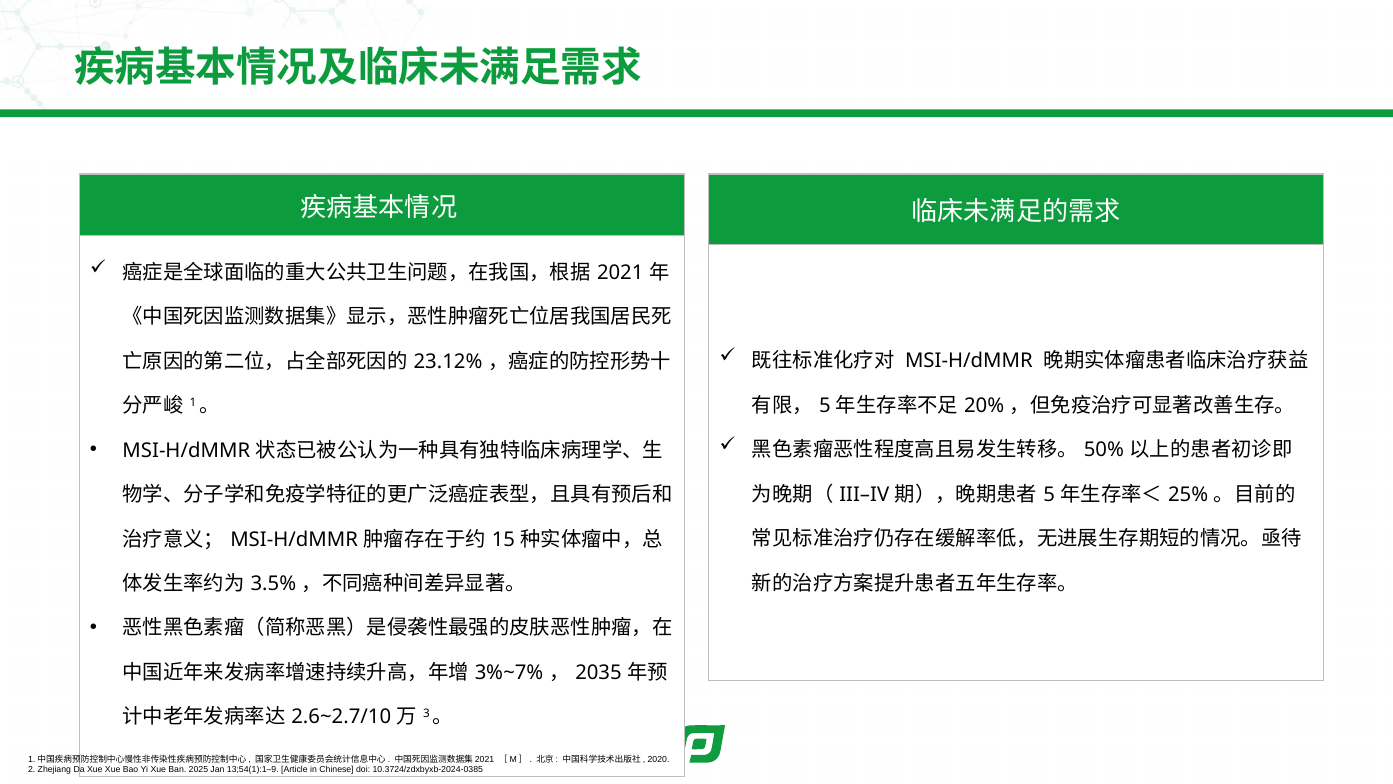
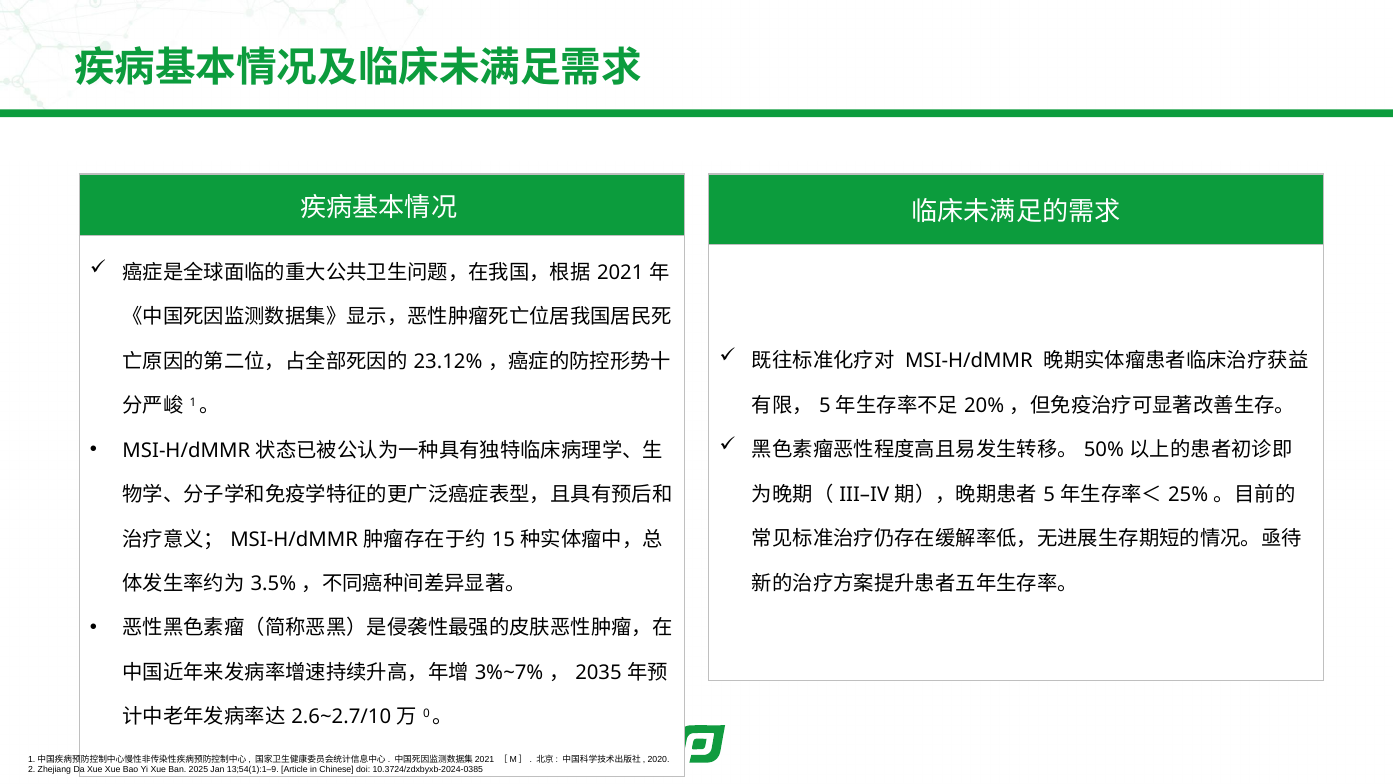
3: 3 -> 0 (426, 714)
